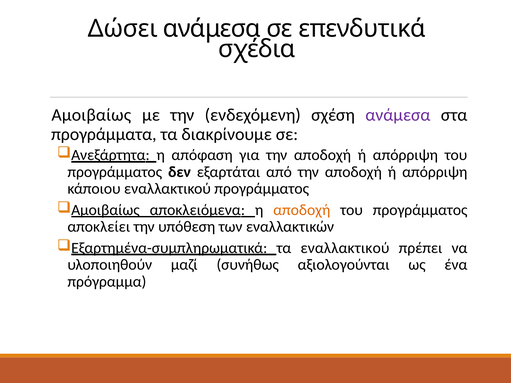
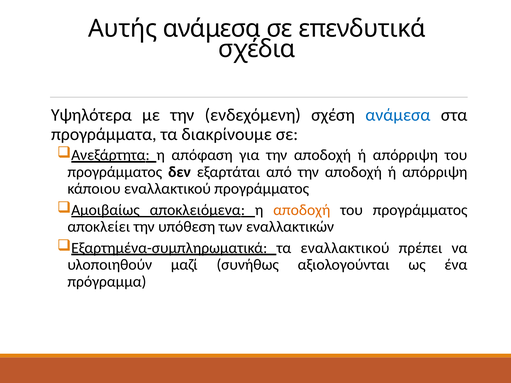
Δώσει: Δώσει -> Αυτής (123, 29)
Αμοιβαίως: Αμοιβαίως -> Υψηλότερα (91, 115)
ανάμεσα colour: purple -> blue (398, 115)
